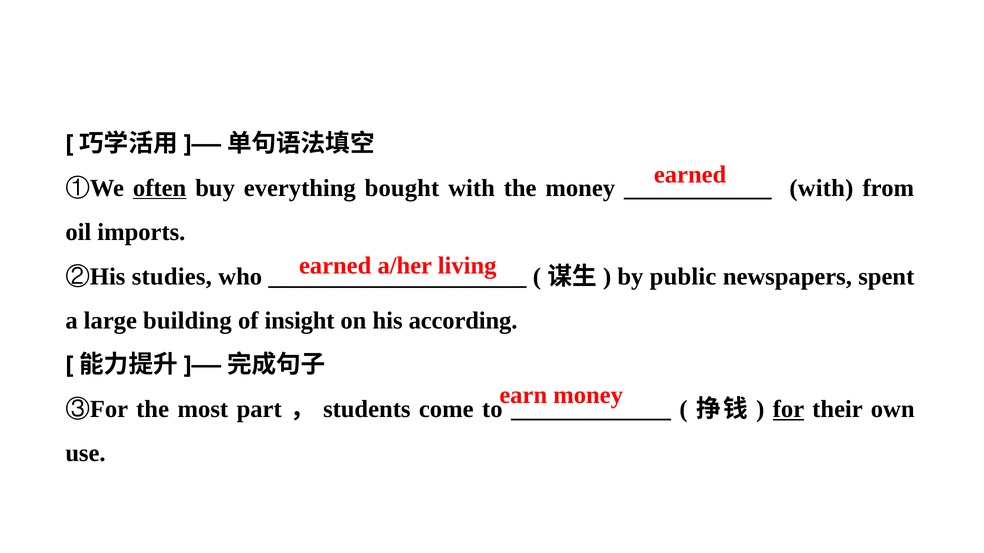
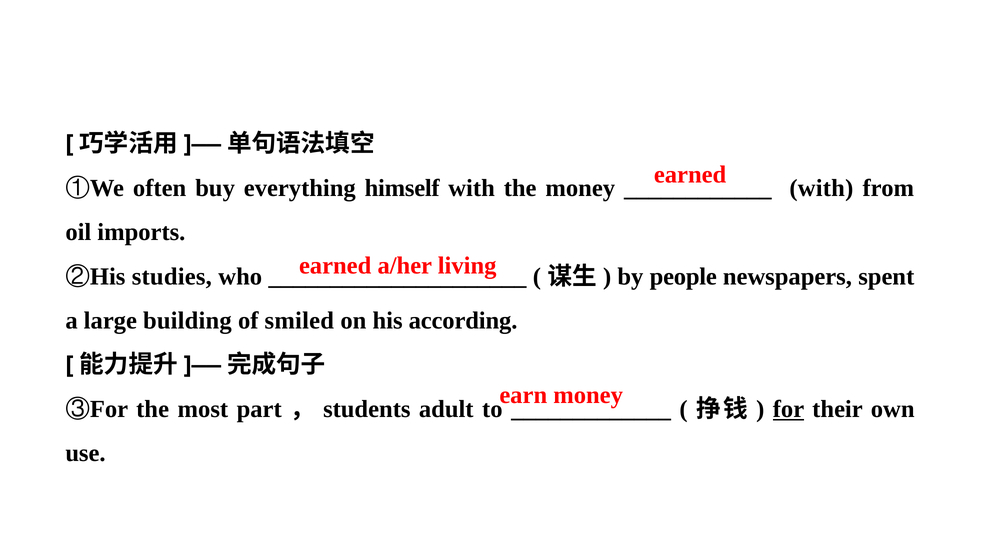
often underline: present -> none (160, 188)
bought: bought -> himself (402, 188)
public: public -> people (683, 277)
insight: insight -> smiled (299, 321)
come: come -> adult (446, 410)
